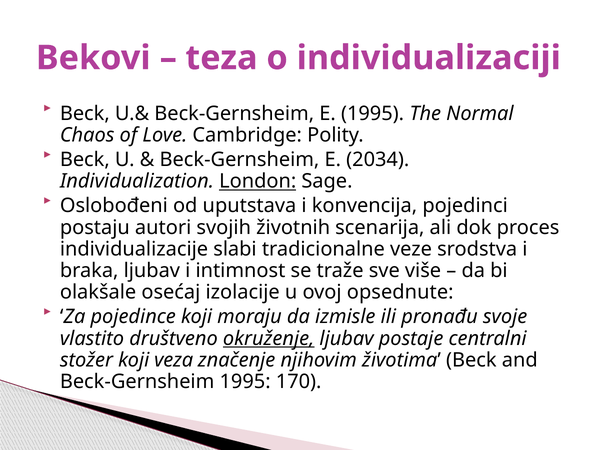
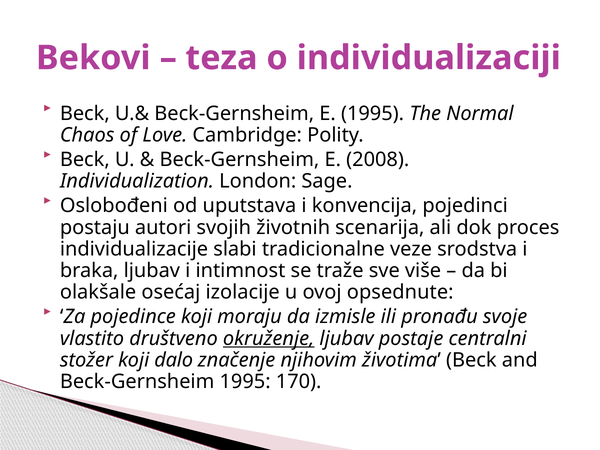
2034: 2034 -> 2008 (378, 160)
London underline: present -> none (258, 181)
veza: veza -> dalo (174, 360)
